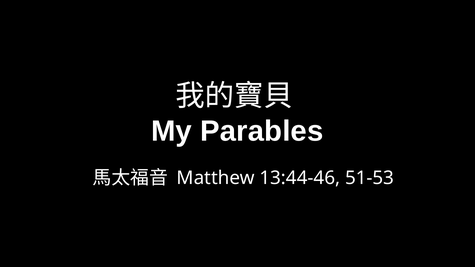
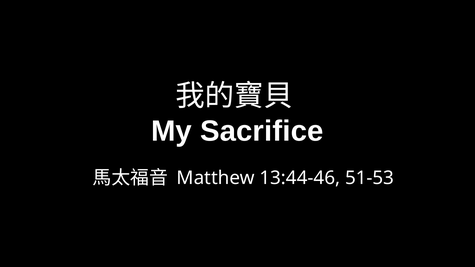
Parables: Parables -> Sacrifice (262, 131)
